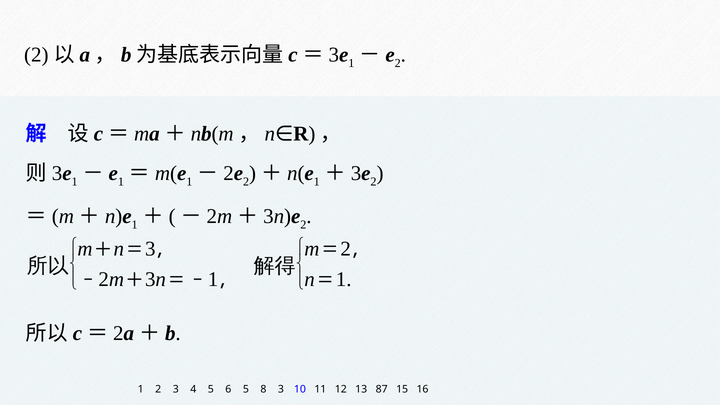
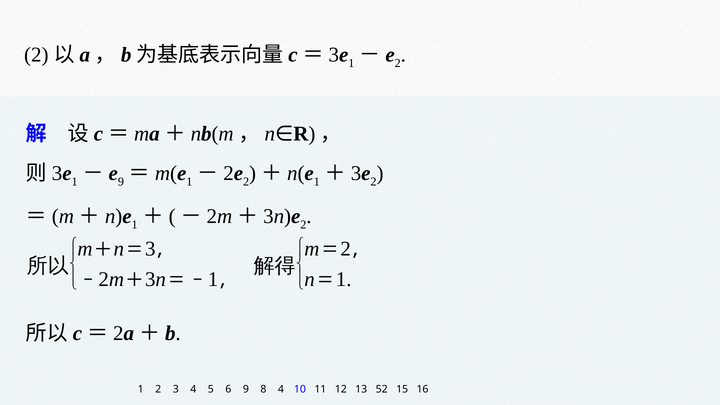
1: 1 -> 9 (121, 182)
6 5: 5 -> 9 (246, 389)
8 3: 3 -> 4 (281, 389)
87: 87 -> 52 (382, 389)
